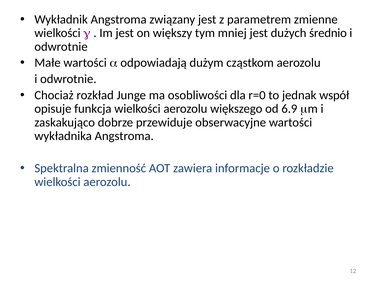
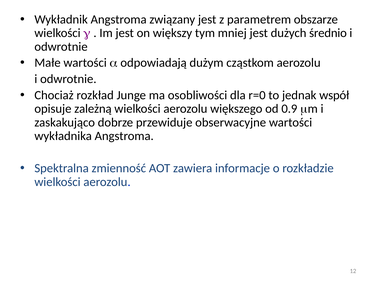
zmienne: zmienne -> obszarze (316, 19)
funkcja: funkcja -> zależną (93, 109)
6.9: 6.9 -> 0.9 (289, 109)
